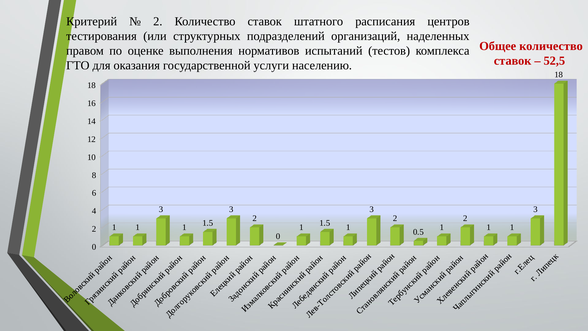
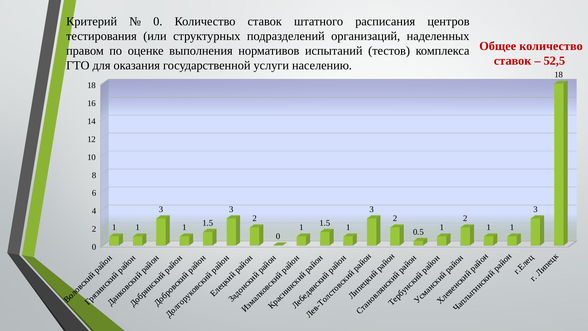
2: 2 -> 0 (158, 21)
